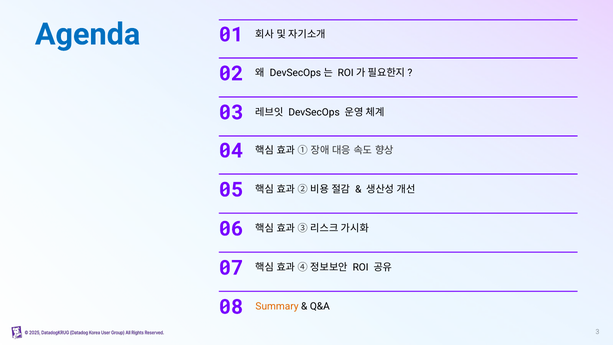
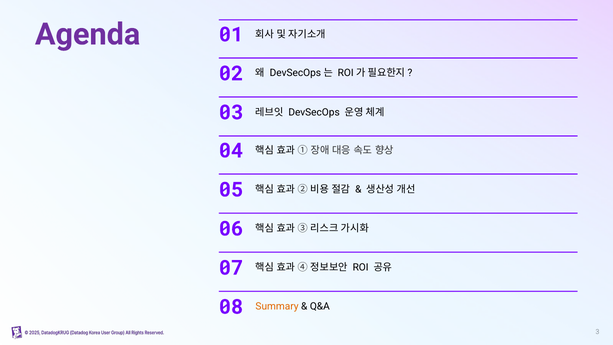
Agenda colour: blue -> purple (88, 34)
